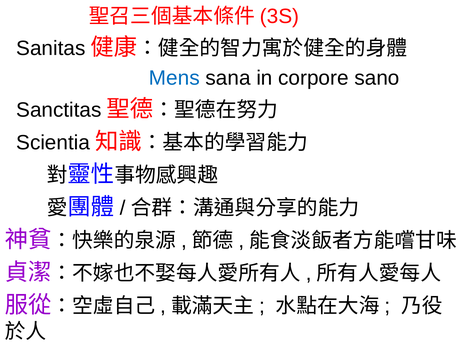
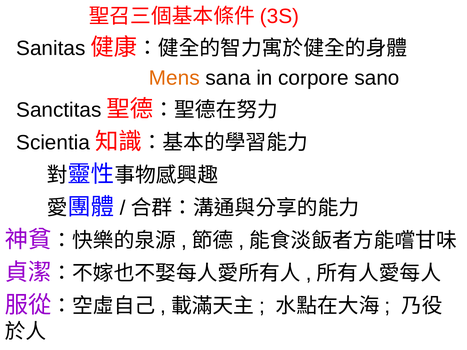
Mens colour: blue -> orange (174, 78)
